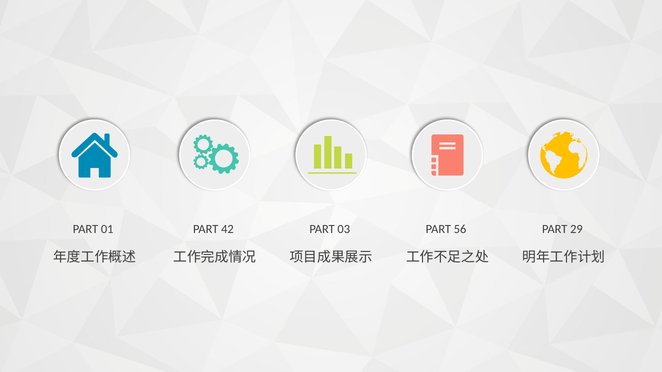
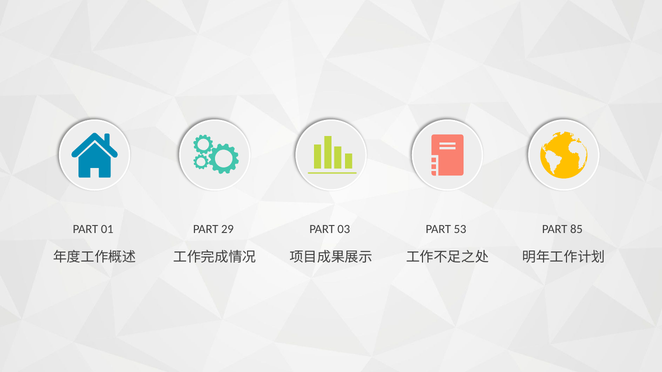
42: 42 -> 29 (227, 230)
56: 56 -> 53 (460, 230)
29: 29 -> 85 (576, 230)
